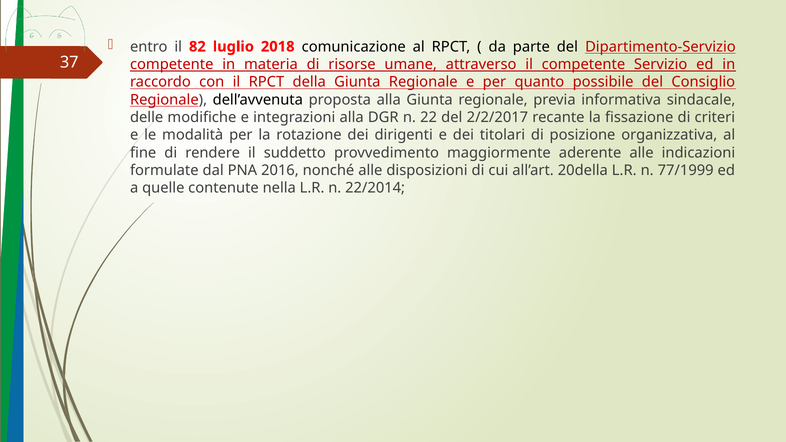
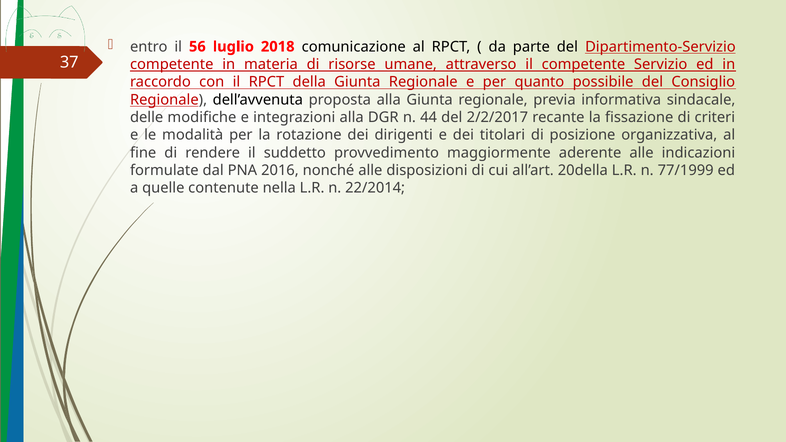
82: 82 -> 56 (197, 47)
22: 22 -> 44 (429, 117)
